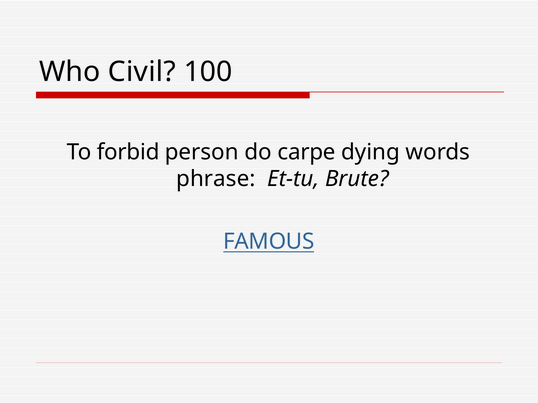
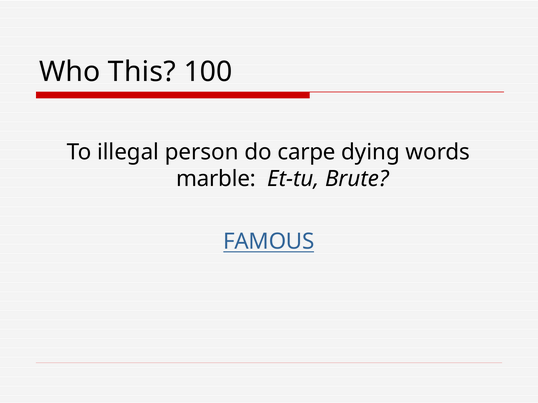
Civil: Civil -> This (142, 72)
forbid: forbid -> illegal (128, 152)
phrase: phrase -> marble (216, 179)
